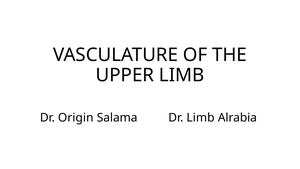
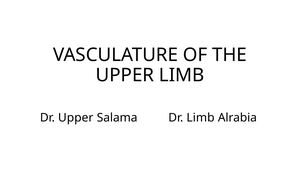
Dr Origin: Origin -> Upper (76, 117)
